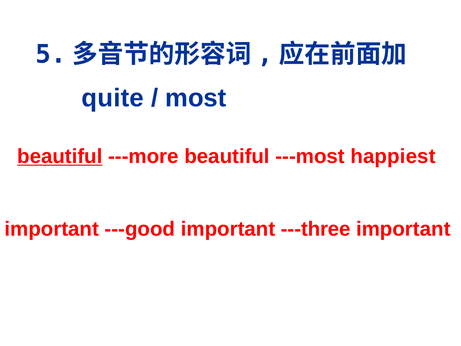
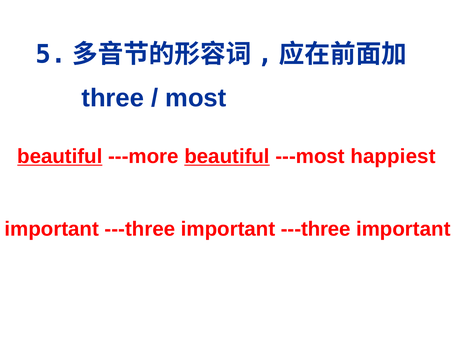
quite: quite -> three (113, 98)
beautiful underline: none -> present (227, 156)
---good: ---good -> ---three (140, 229)
